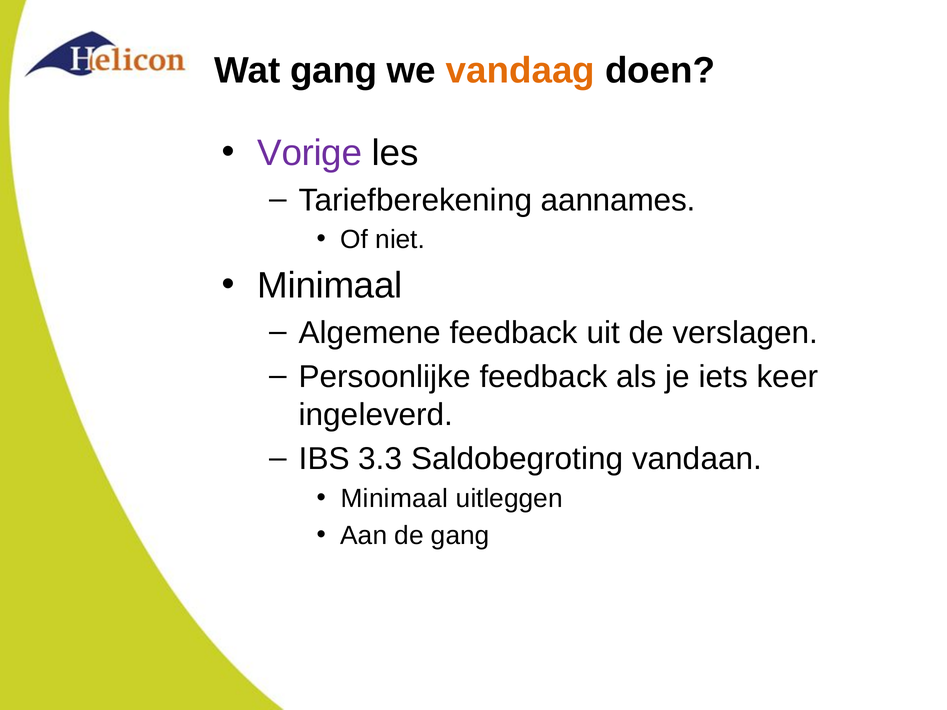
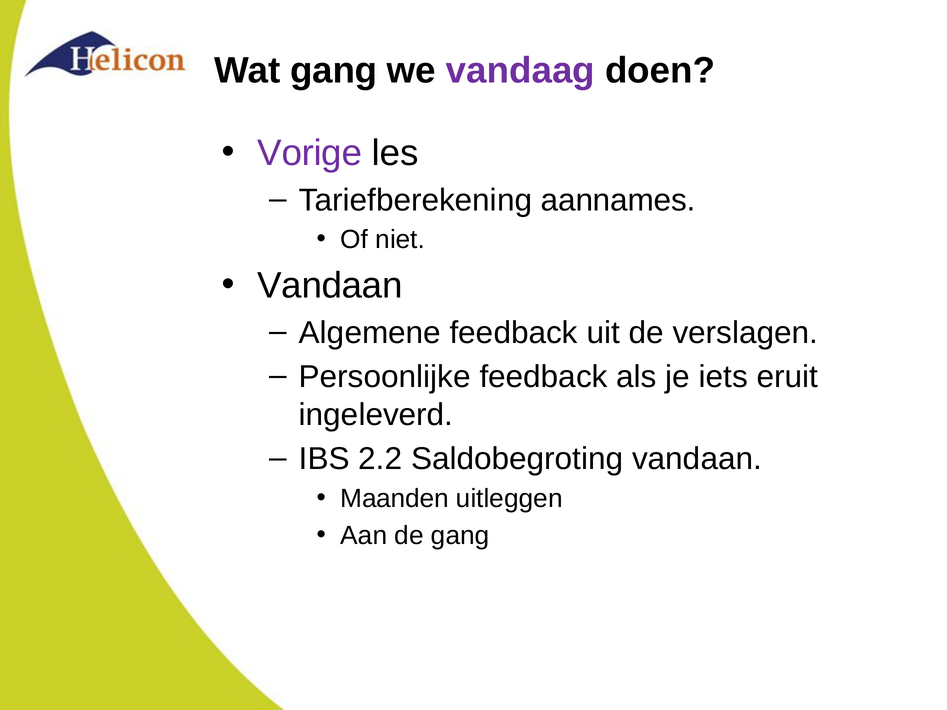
vandaag colour: orange -> purple (520, 71)
Minimaal: Minimaal -> Vandaan (330, 286)
keer: keer -> eruit (787, 377)
3.3: 3.3 -> 2.2 (380, 459)
Minimaal: Minimaal -> Maanden (395, 499)
